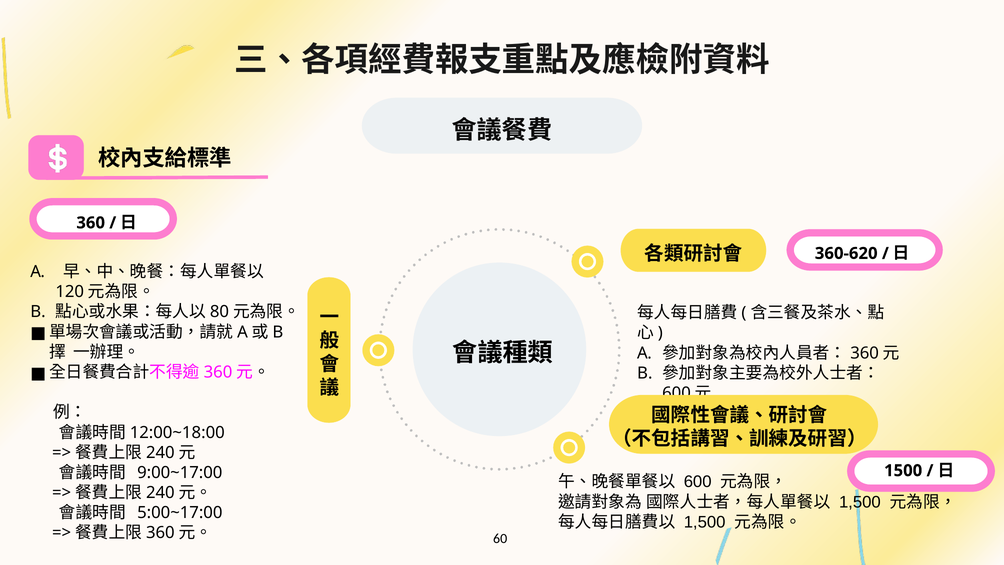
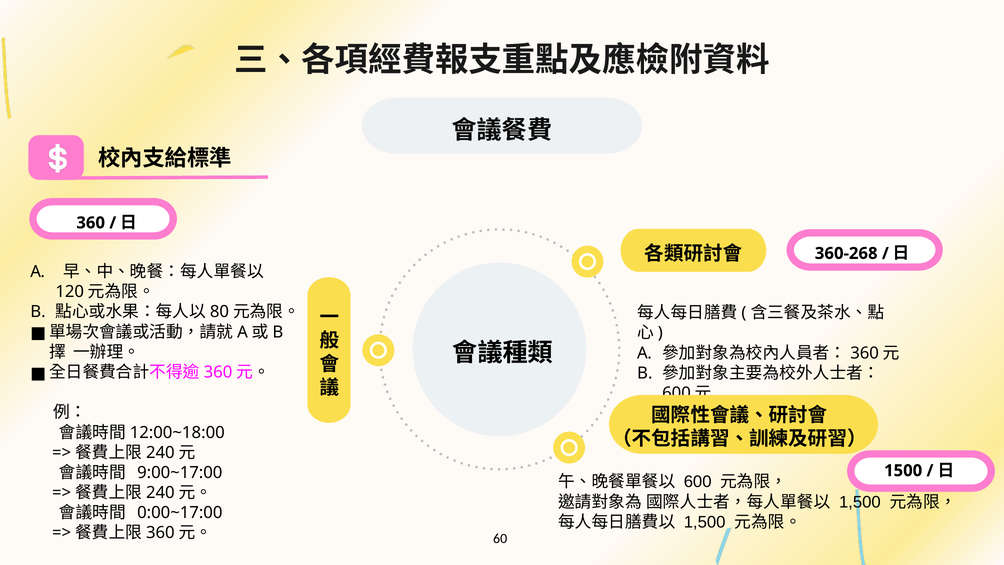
360-620: 360-620 -> 360-268 (846, 253)
5:00~17:00: 5:00~17:00 -> 0:00~17:00 (180, 513)
